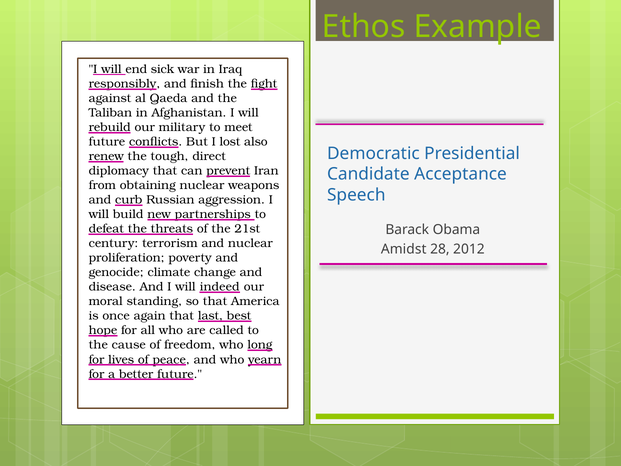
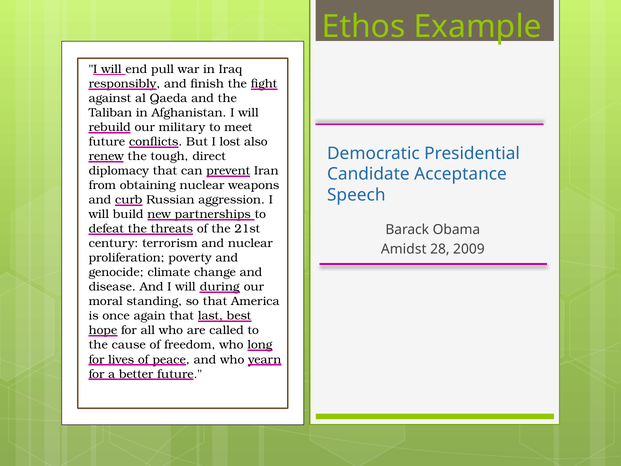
sick: sick -> pull (162, 69)
2012: 2012 -> 2009 (469, 249)
indeed: indeed -> during (220, 287)
